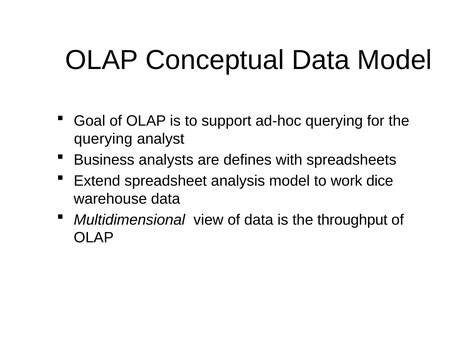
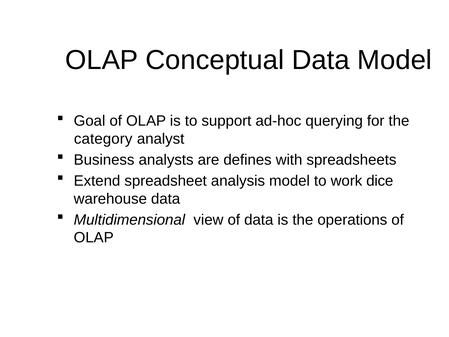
querying: querying -> category (103, 139)
throughput: throughput -> operations (352, 220)
